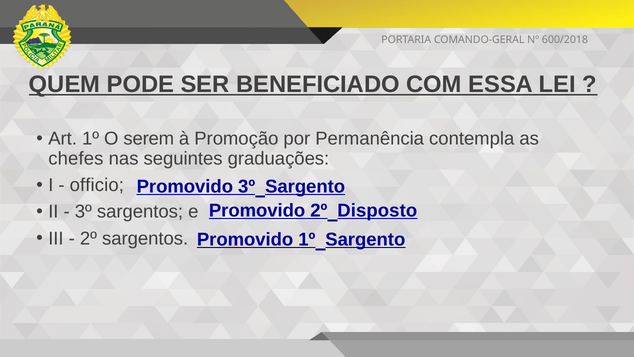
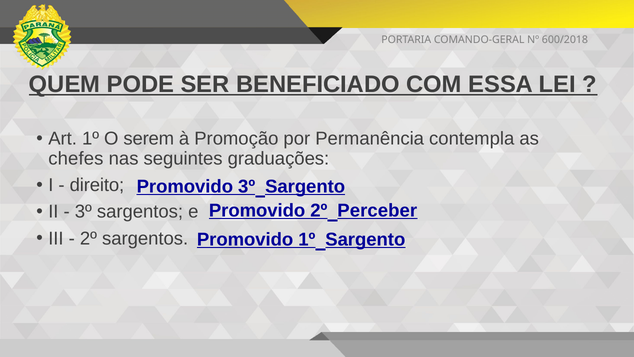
officio: officio -> direito (97, 185)
Disposto: Disposto -> Perceber (377, 210)
